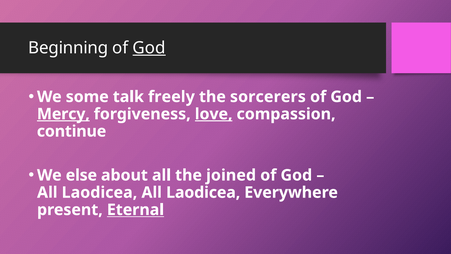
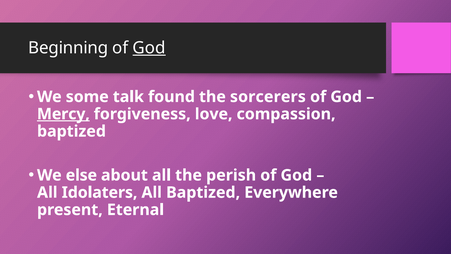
freely: freely -> found (171, 97)
love underline: present -> none (214, 114)
continue: continue -> baptized (71, 131)
joined: joined -> perish (231, 175)
Laodicea: Laodicea -> Idolaters (100, 192)
Laodicea: Laodicea -> Baptized (203, 192)
Eternal underline: present -> none (135, 210)
